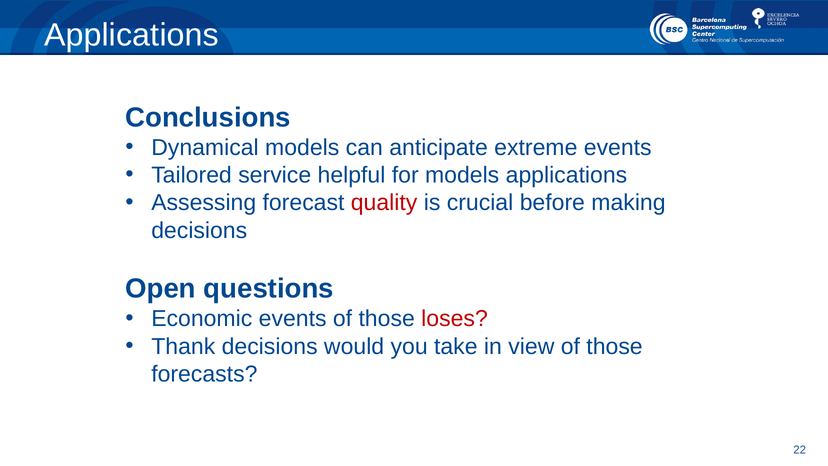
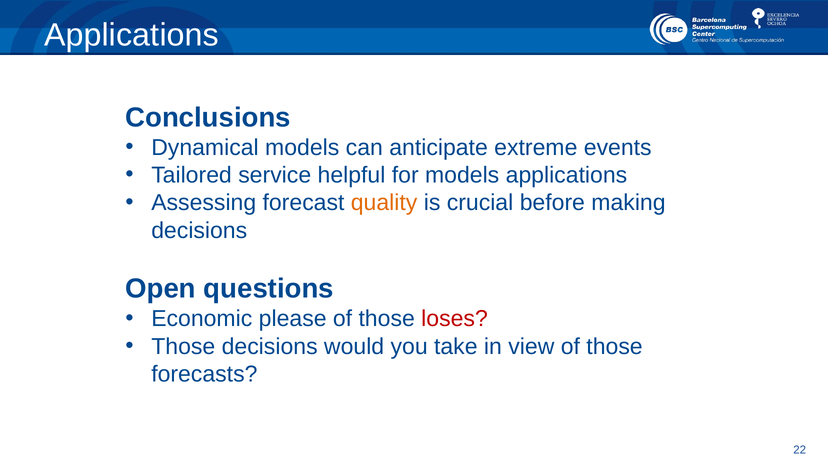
quality colour: red -> orange (384, 203)
Economic events: events -> please (293, 319)
Thank: Thank -> Those (183, 346)
